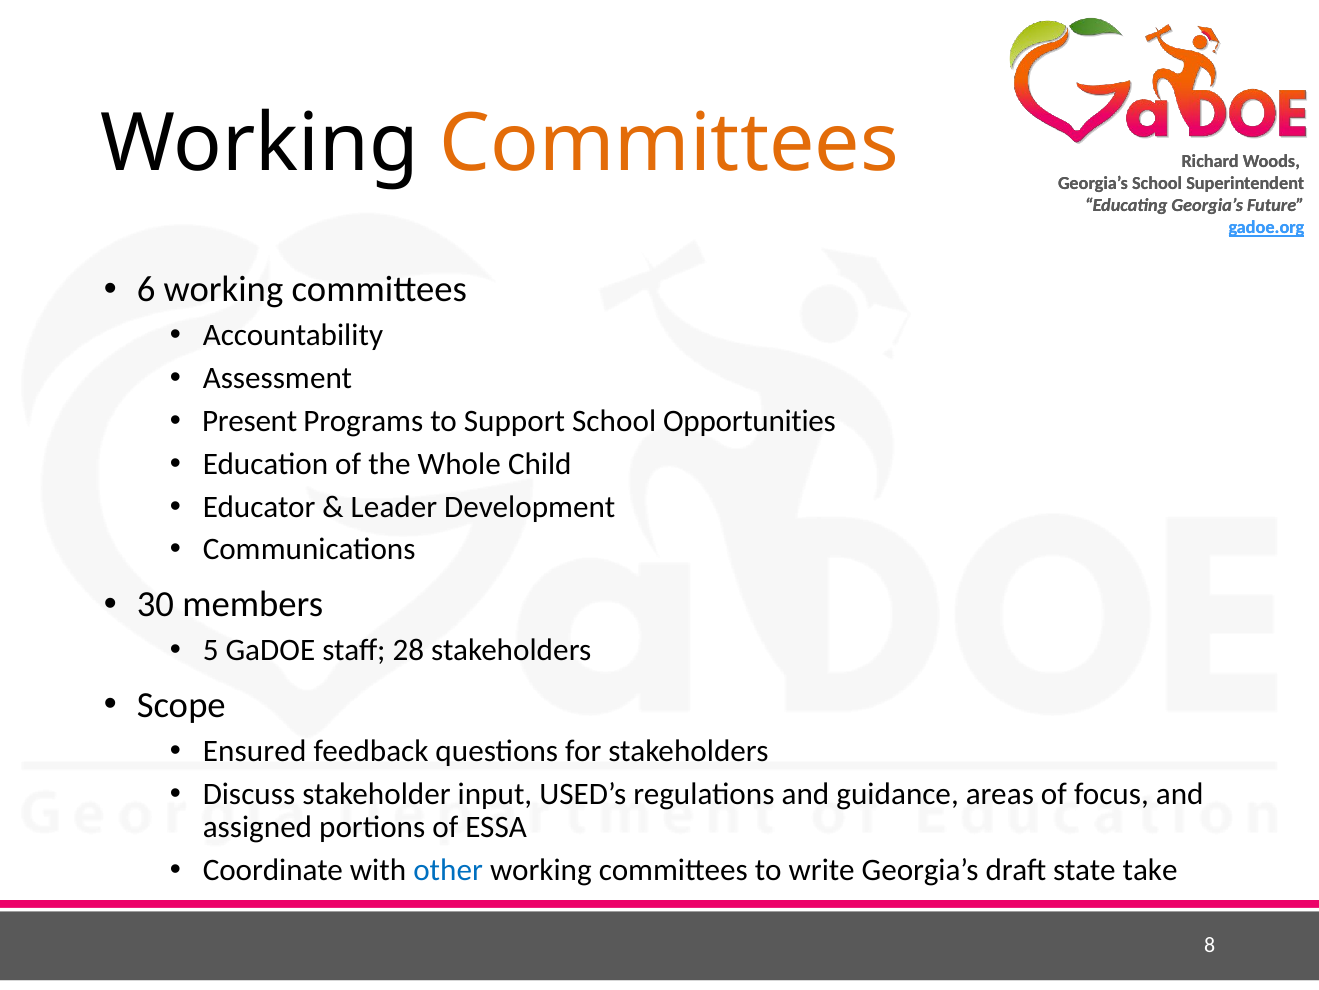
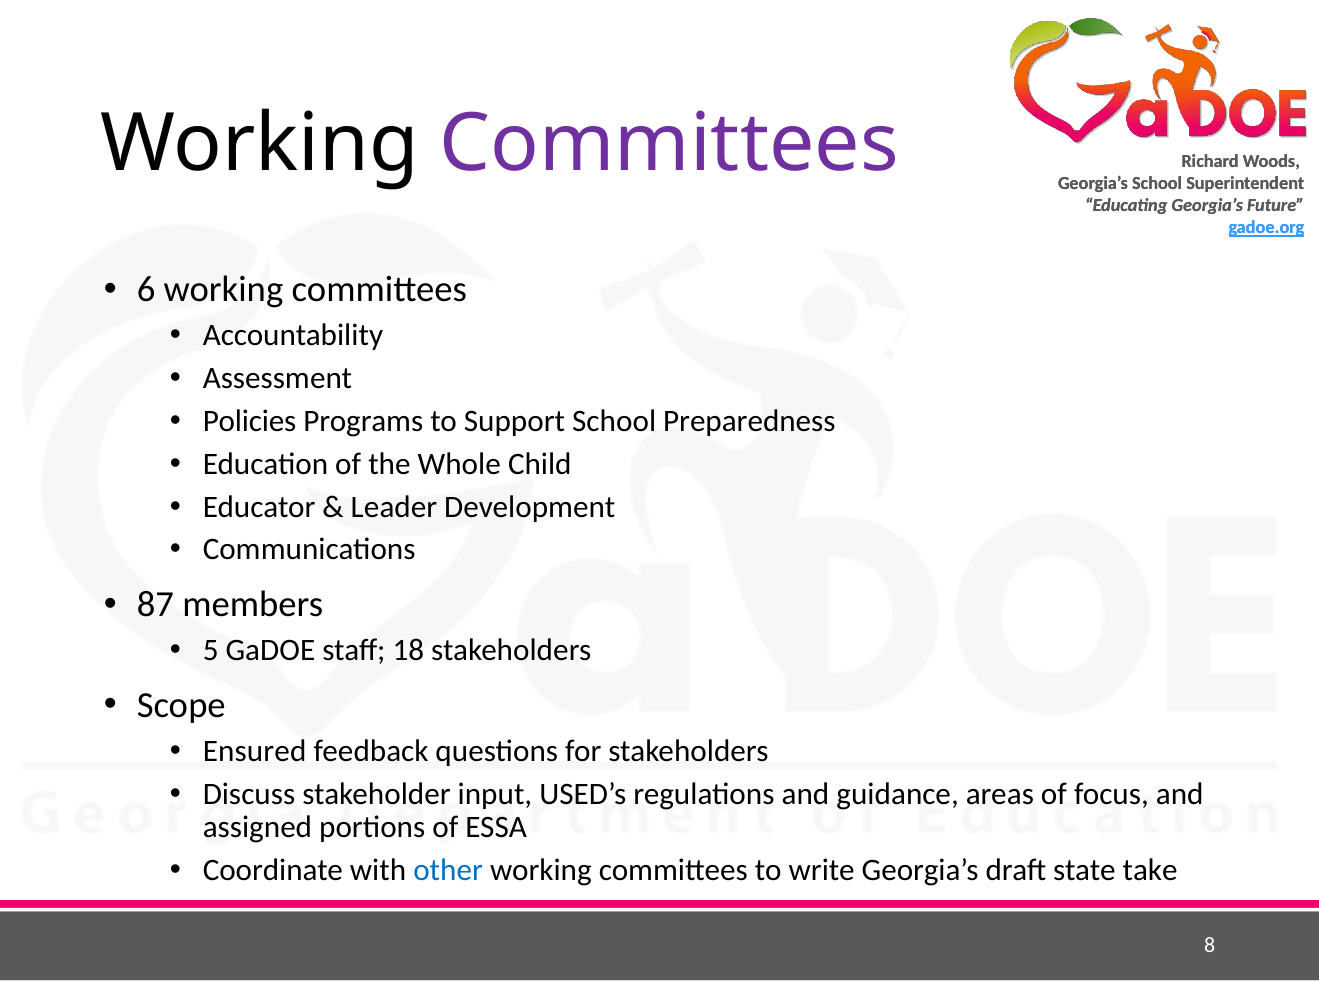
Committees colour: orange -> purple (669, 143)
Present: Present -> Policies (250, 421)
Opportunities: Opportunities -> Preparedness (749, 421)
30: 30 -> 87 (155, 604)
28: 28 -> 18 (408, 650)
